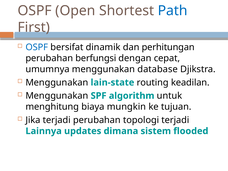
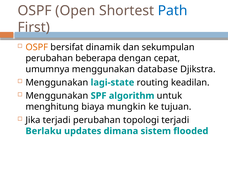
OSPF colour: blue -> orange (37, 47)
perhitungan: perhitungan -> sekumpulan (168, 47)
berfungsi: berfungsi -> beberapa (96, 58)
lain-state: lain-state -> lagi-state (112, 82)
Lainnya: Lainnya -> Berlaku (44, 131)
